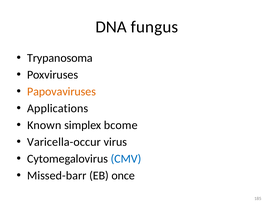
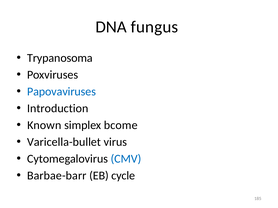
Papovaviruses colour: orange -> blue (62, 92)
Applications: Applications -> Introduction (58, 109)
Varicella-occur: Varicella-occur -> Varicella-bullet (64, 142)
Missed-barr: Missed-barr -> Barbae-barr (57, 176)
once: once -> cycle (123, 176)
